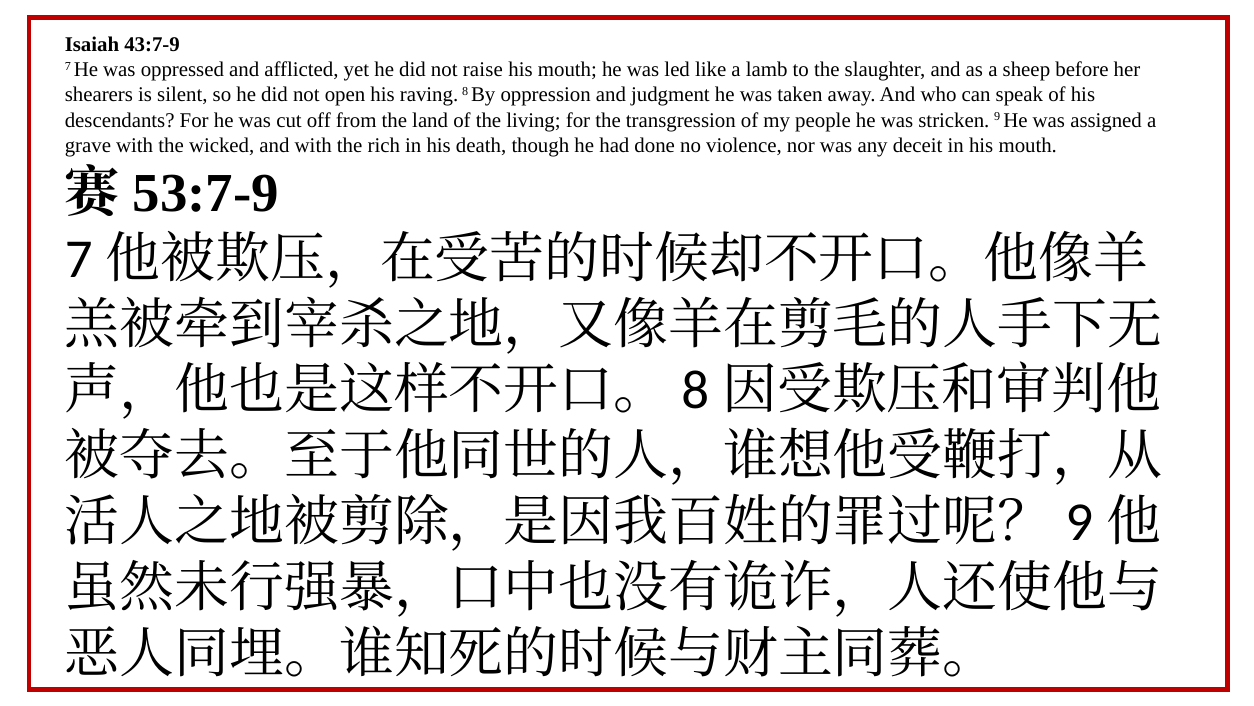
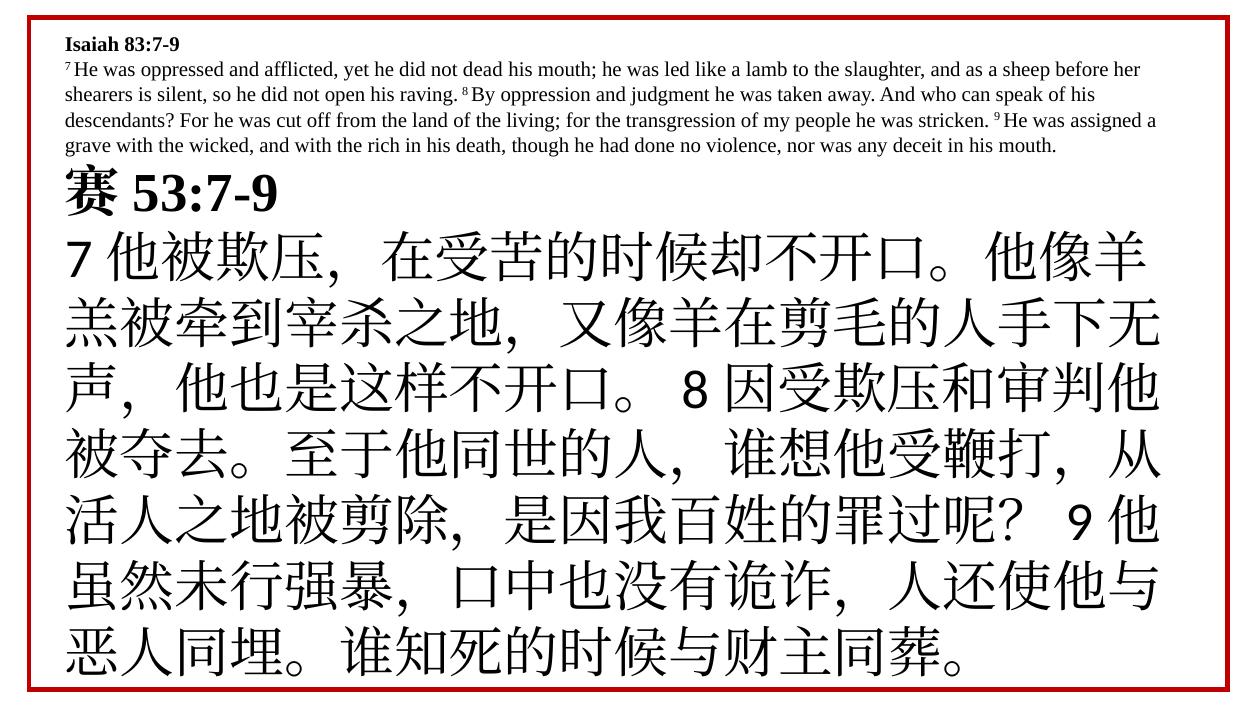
43:7-9: 43:7-9 -> 83:7-9 (152, 45)
raise: raise -> dead (483, 70)
